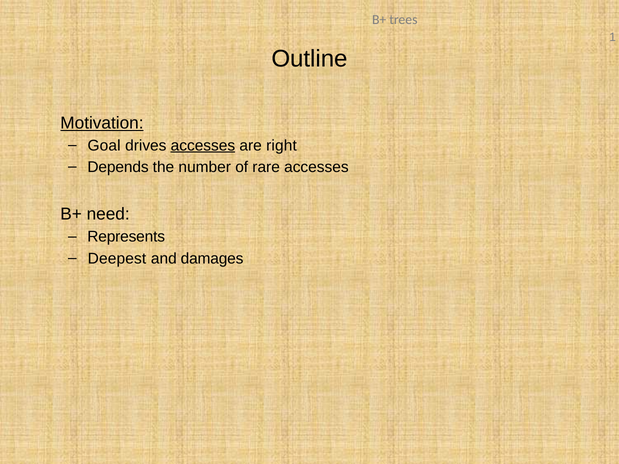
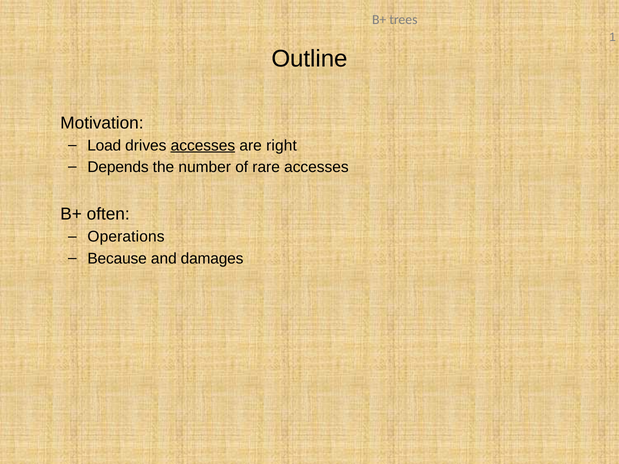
Motivation underline: present -> none (102, 123)
Goal: Goal -> Load (104, 146)
need: need -> often (108, 214)
Represents: Represents -> Operations (126, 237)
Deepest: Deepest -> Because (117, 259)
